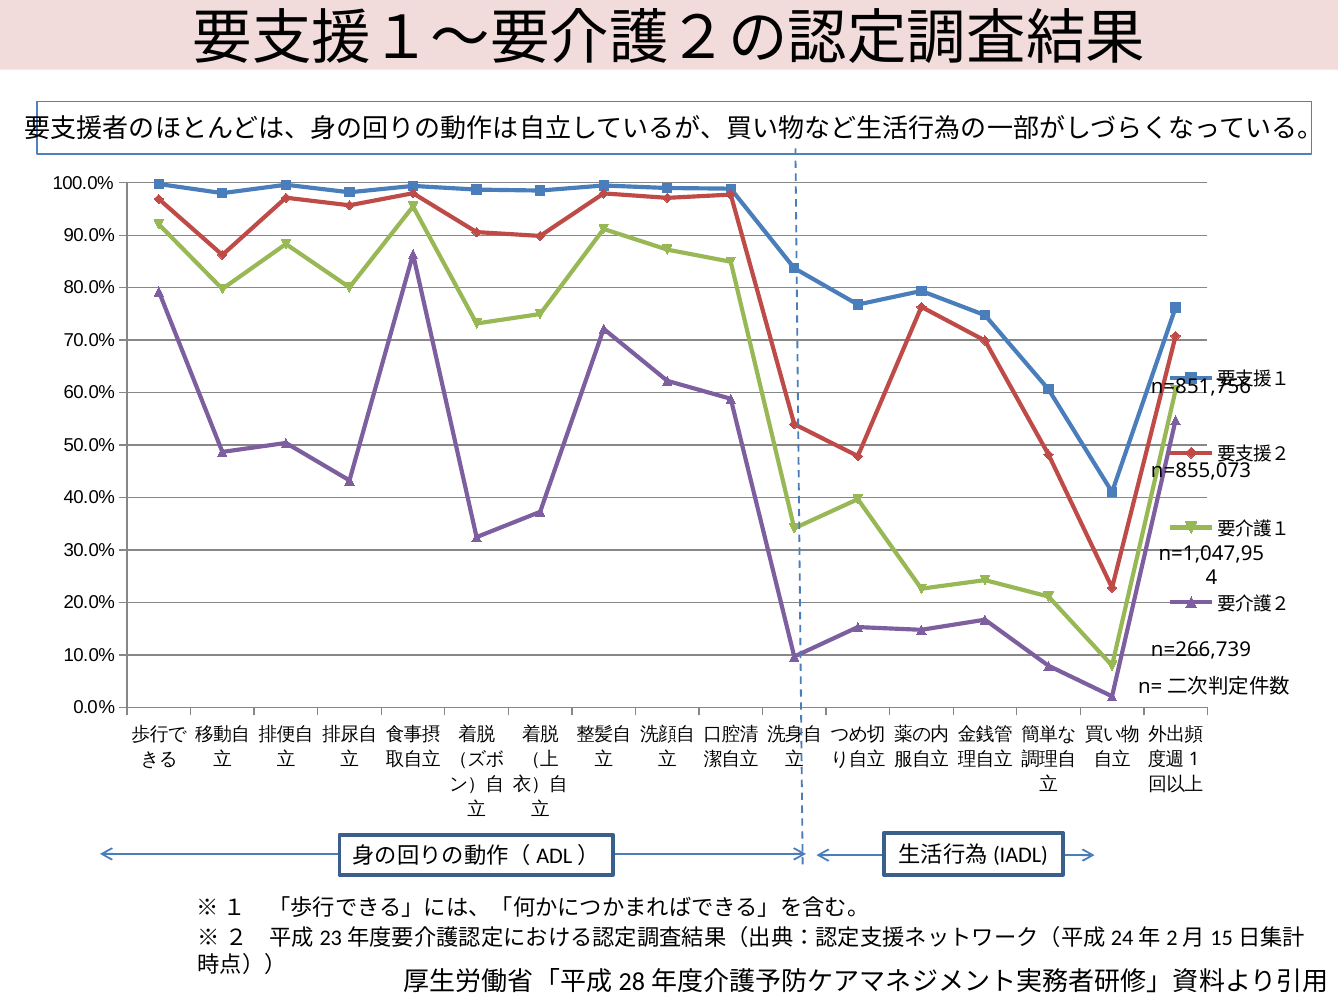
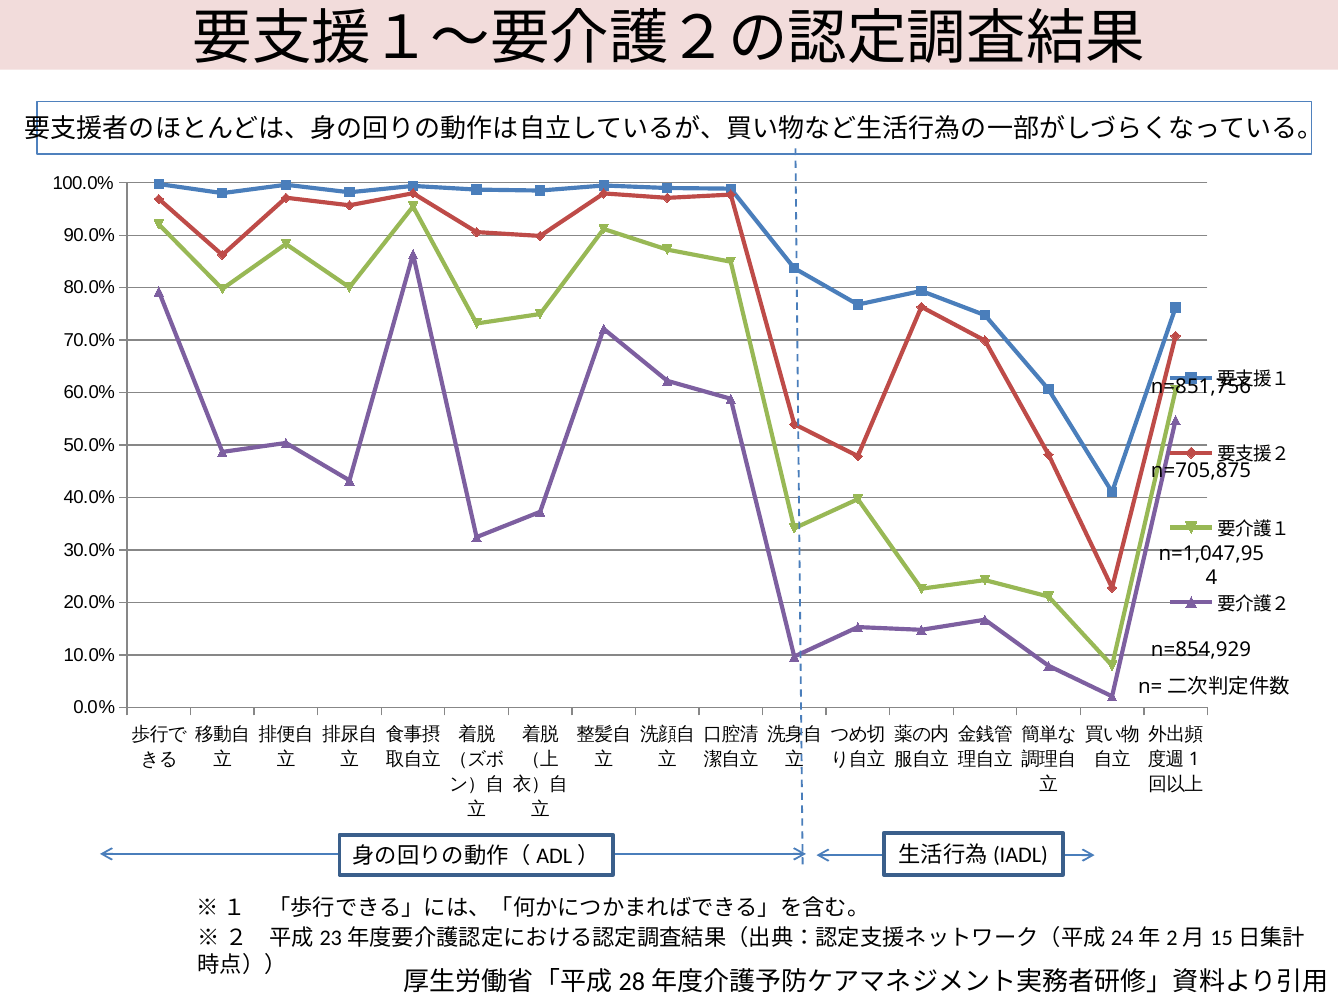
n=855,073: n=855,073 -> n=705,875 (1201, 471)
n=266,739: n=266,739 -> n=854,929 (1201, 650)
